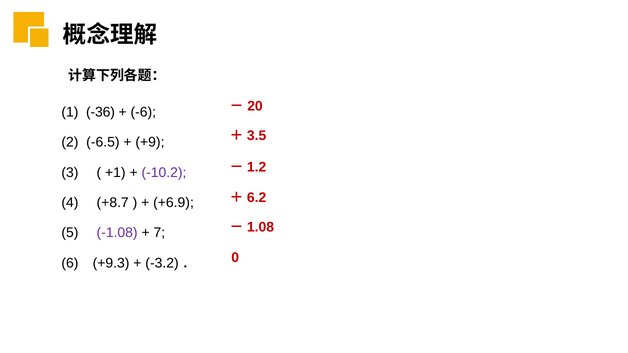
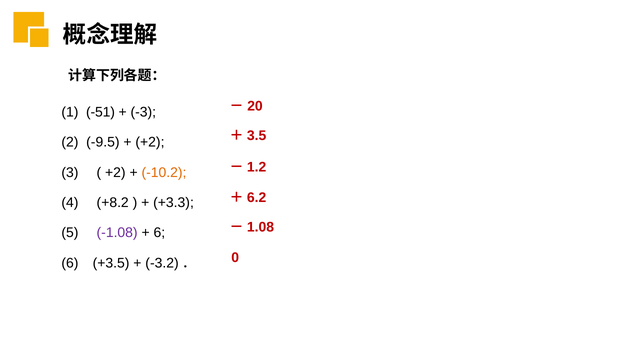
-36: -36 -> -51 (100, 112)
-6: -6 -> -3 (143, 112)
-6.5: -6.5 -> -9.5 (103, 142)
+9: +9 -> +2 (150, 142)
+1: +1 -> +2 (115, 173)
-10.2 colour: purple -> orange (164, 173)
+8.7: +8.7 -> +8.2 (113, 203)
+6.9: +6.9 -> +3.3 (174, 203)
7: 7 -> 6 (159, 233)
+9.3: +9.3 -> +3.5 (111, 263)
